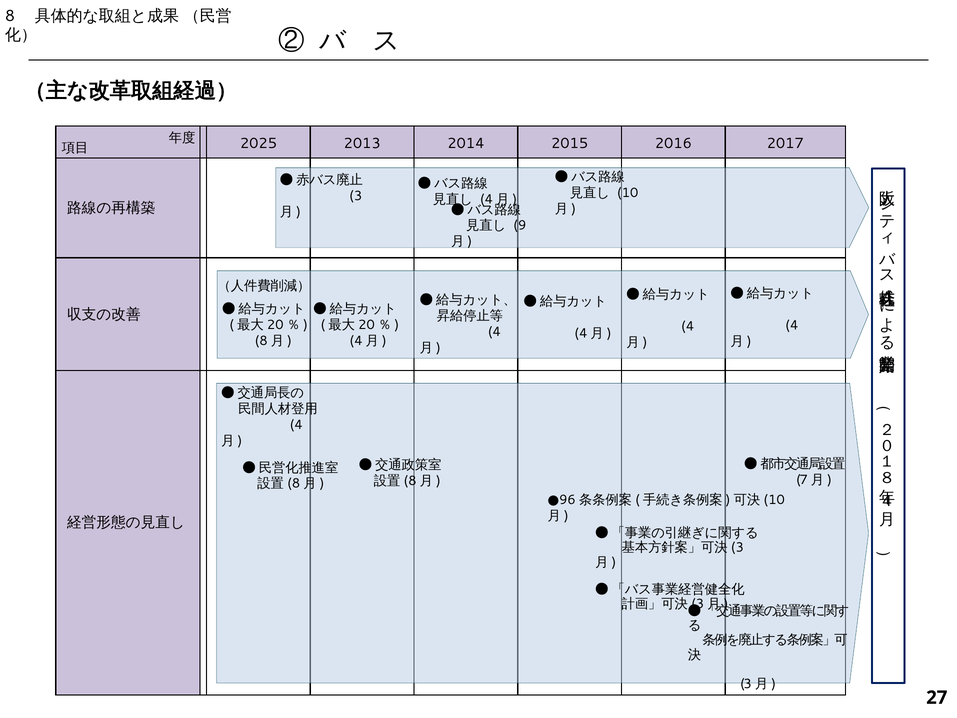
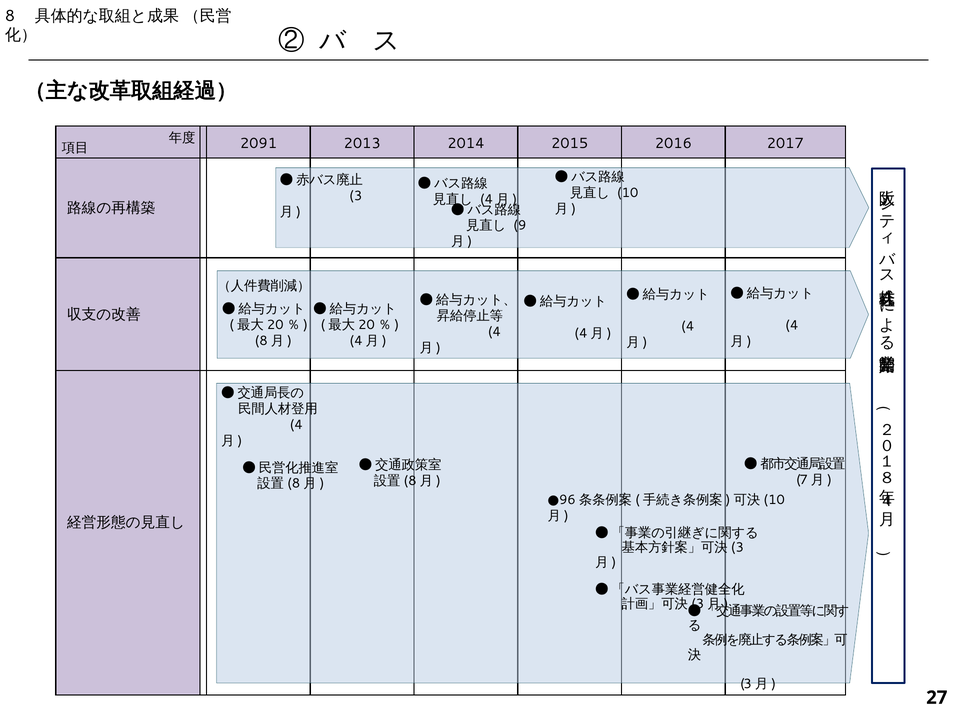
2025: 2025 -> 2091 (258, 143)
